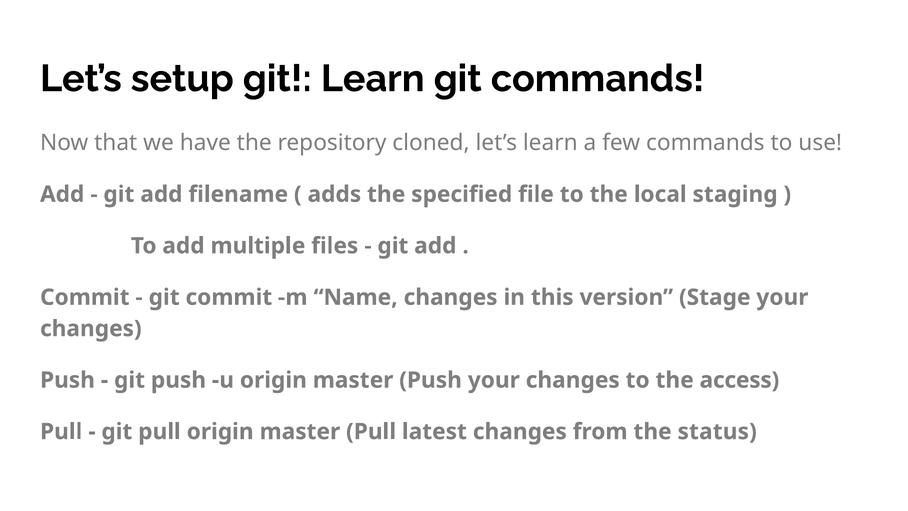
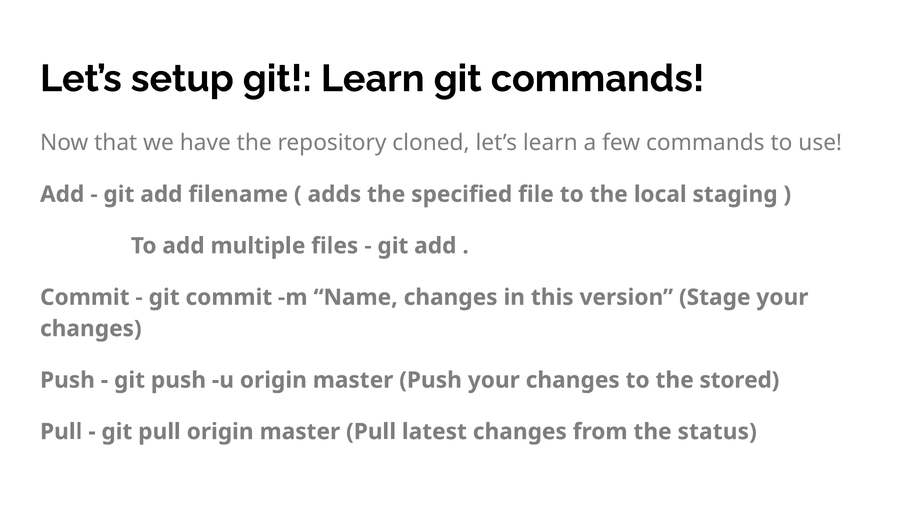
access: access -> stored (739, 380)
